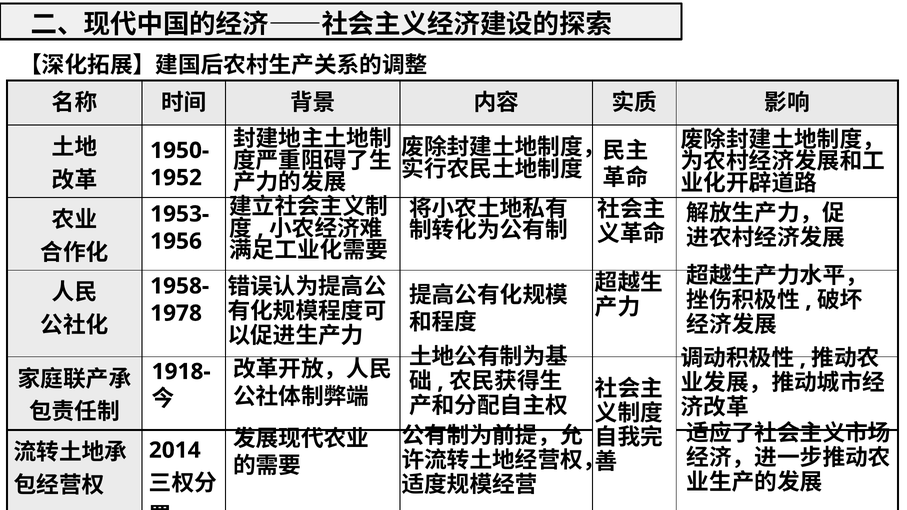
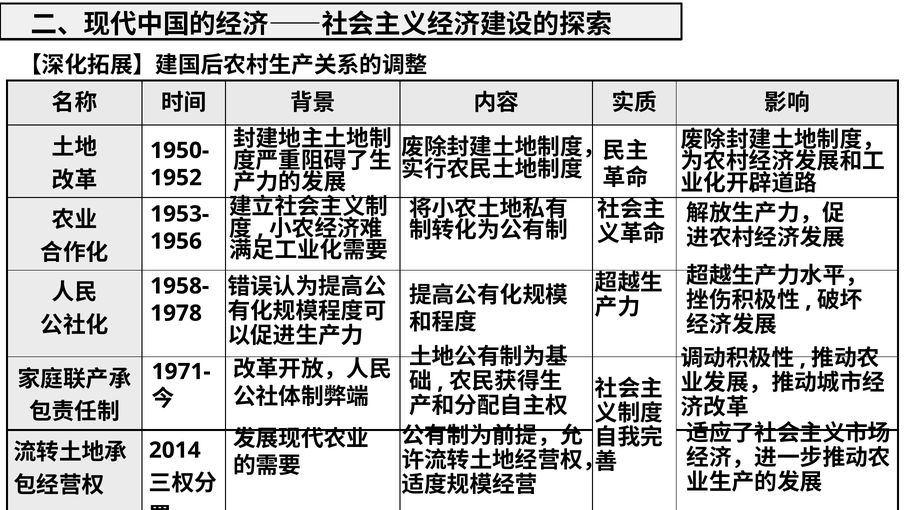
1918-: 1918- -> 1971- (181, 372)
